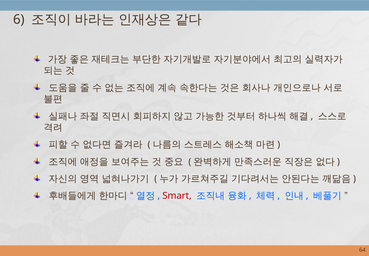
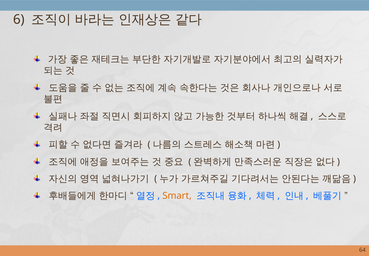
Smart colour: red -> orange (177, 195)
